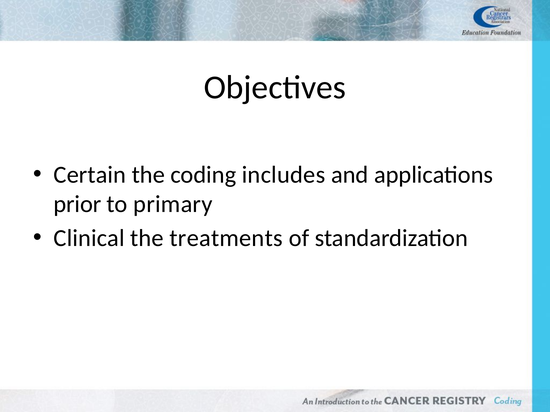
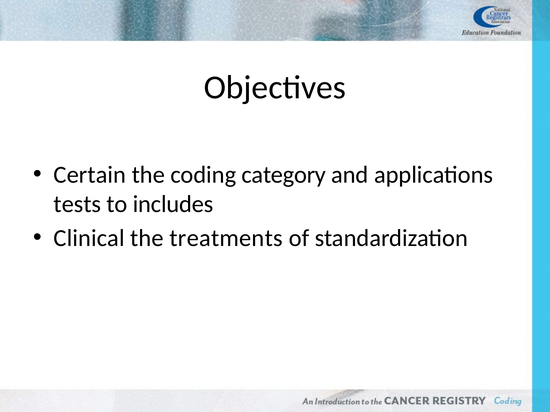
includes: includes -> category (284, 175)
prior: prior -> tests (77, 204)
primary: primary -> includes (173, 204)
